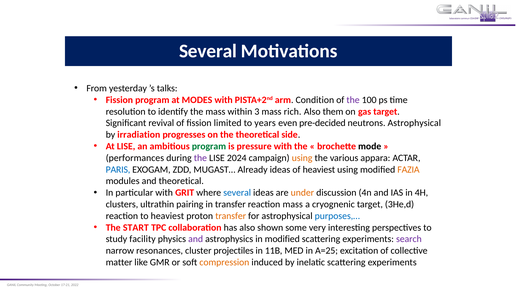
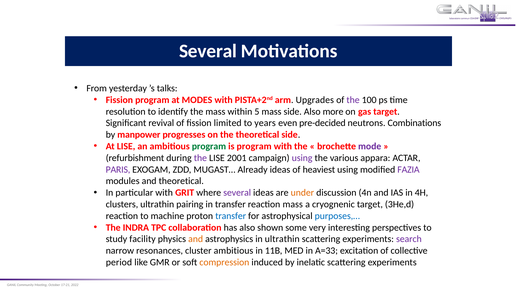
Condition: Condition -> Upgrades (315, 100)
3: 3 -> 5 (257, 112)
mass rich: rich -> side (293, 112)
them: them -> more (333, 112)
neutrons Astrophysical: Astrophysical -> Combinations (414, 123)
irradiation: irradiation -> manpower (139, 135)
is pressure: pressure -> program (254, 146)
mode colour: black -> purple (370, 146)
performances: performances -> refurbishment (135, 158)
2024: 2024 -> 2001 (237, 158)
using colour: orange -> purple (302, 158)
PARIS colour: blue -> purple (118, 170)
FAZIA colour: orange -> purple (408, 170)
several colour: blue -> purple (237, 193)
to heaviest: heaviest -> machine (167, 216)
transfer colour: orange -> blue (231, 216)
START: START -> INDRA (136, 228)
and colour: purple -> orange (196, 239)
in modified: modified -> ultrathin (282, 239)
cluster projectiles: projectiles -> ambitious (233, 251)
A=25: A=25 -> A=33 (326, 251)
matter: matter -> period (119, 263)
